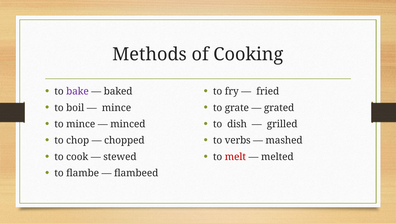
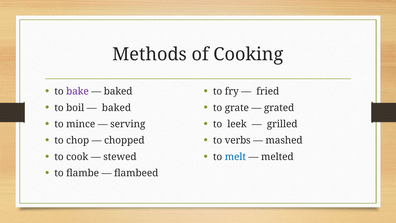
mince: mince -> baked (116, 108)
minced: minced -> serving (128, 124)
dish: dish -> leek (237, 124)
melt colour: red -> blue (235, 157)
